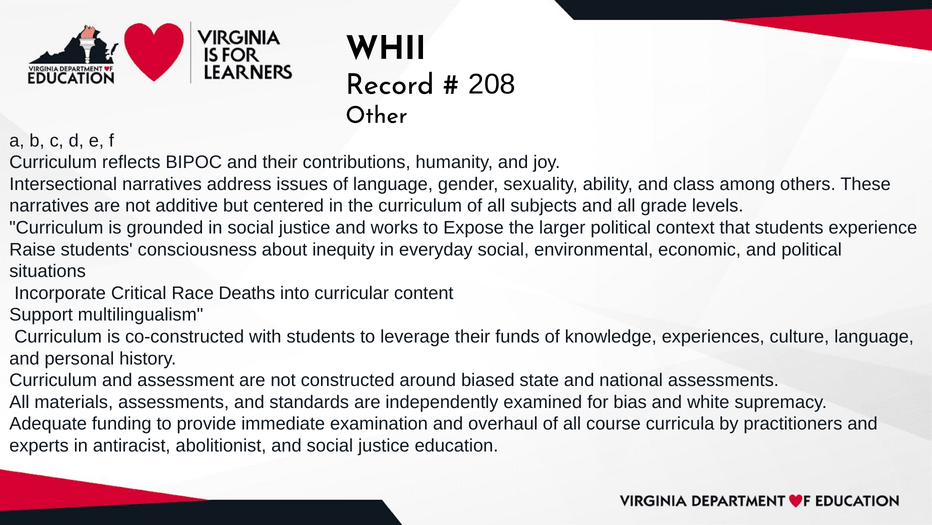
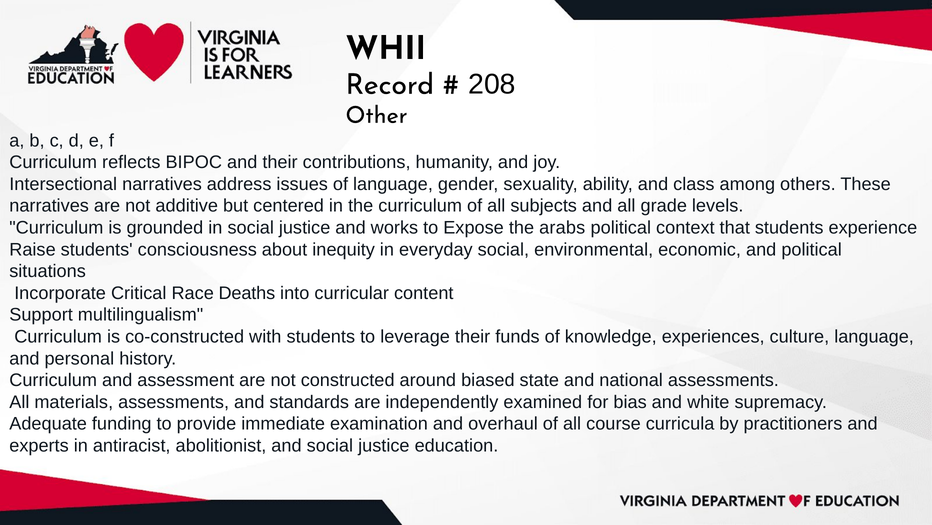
larger: larger -> arabs (562, 227)
